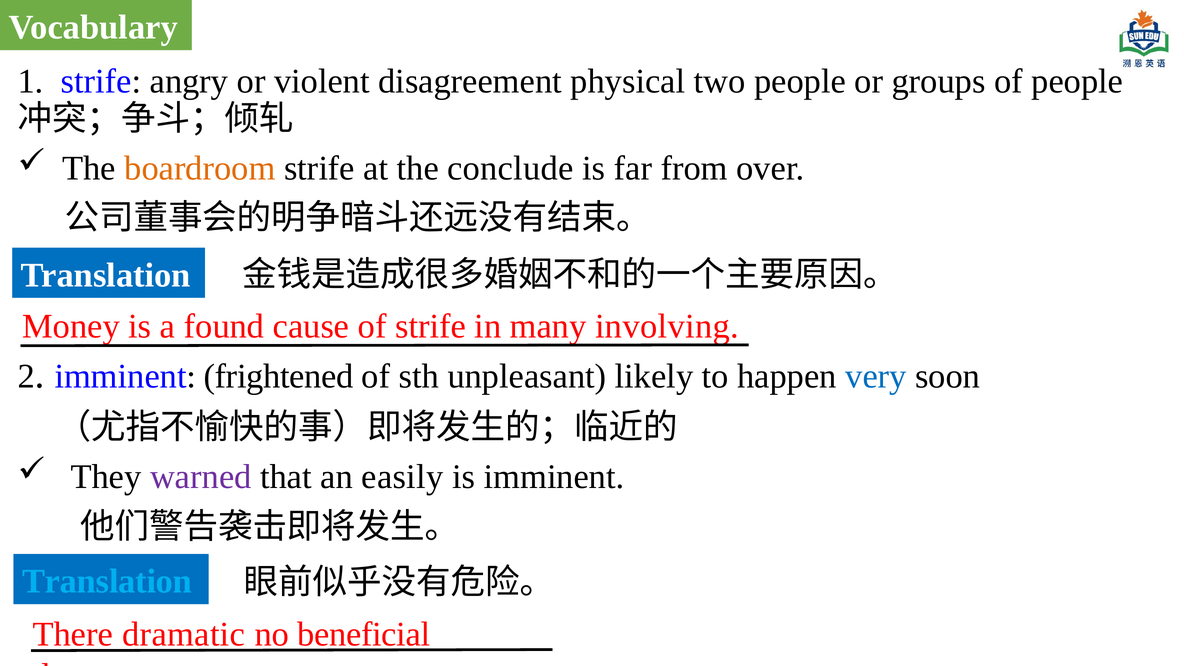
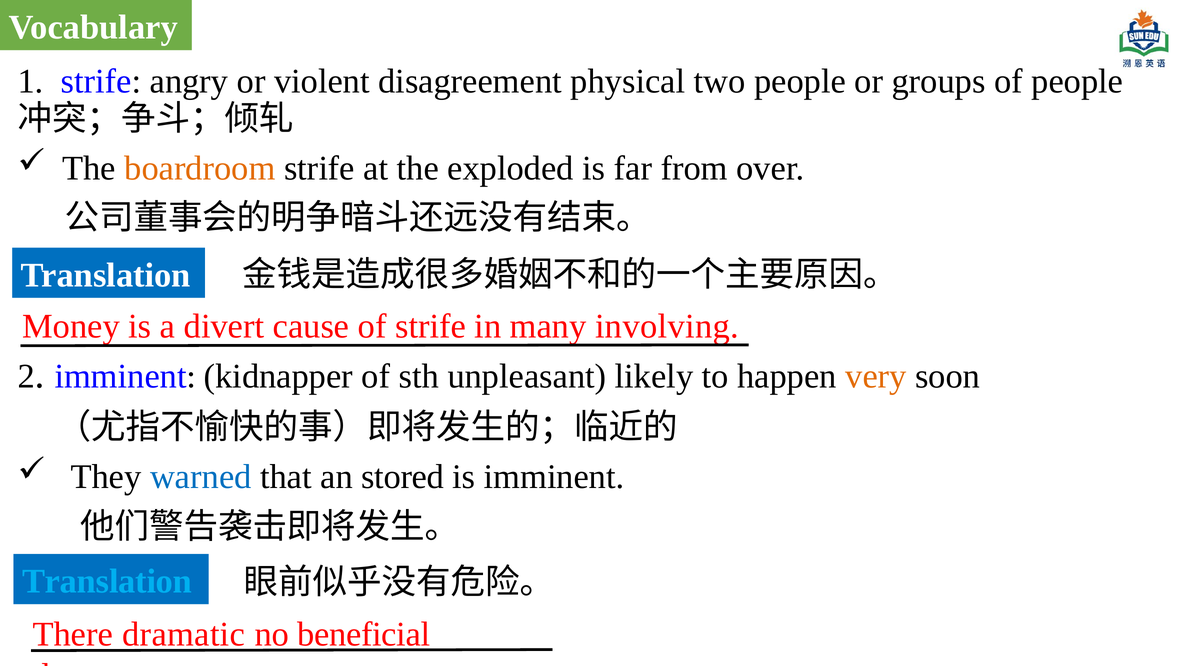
conclude: conclude -> exploded (511, 168)
found: found -> divert (224, 326)
frightened: frightened -> kidnapper (278, 377)
very colour: blue -> orange (876, 377)
warned colour: purple -> blue (201, 477)
easily: easily -> stored (403, 477)
